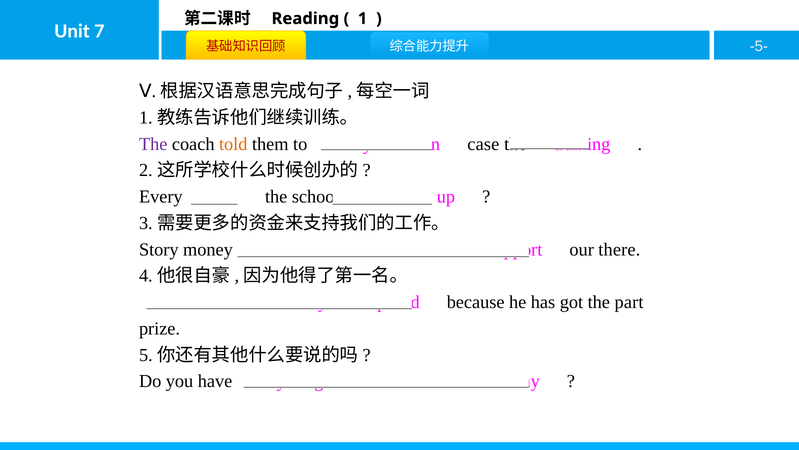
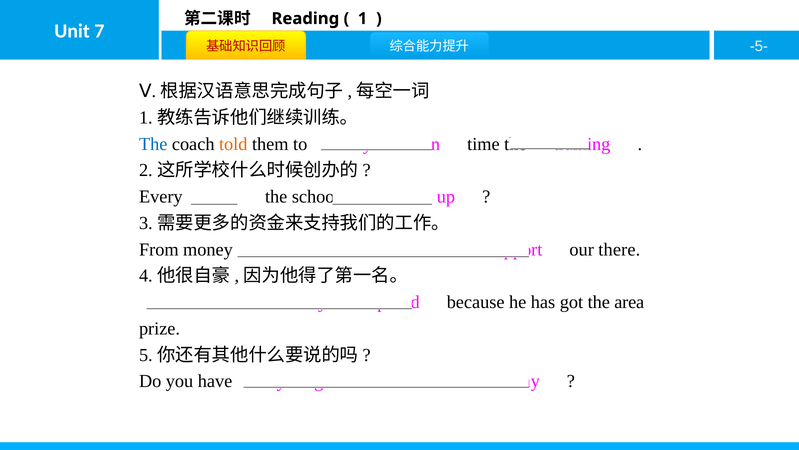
The colour: purple -> blue (153, 144)
case: case -> time (483, 144)
Story: Story -> From (159, 249)
part: part -> area (629, 302)
